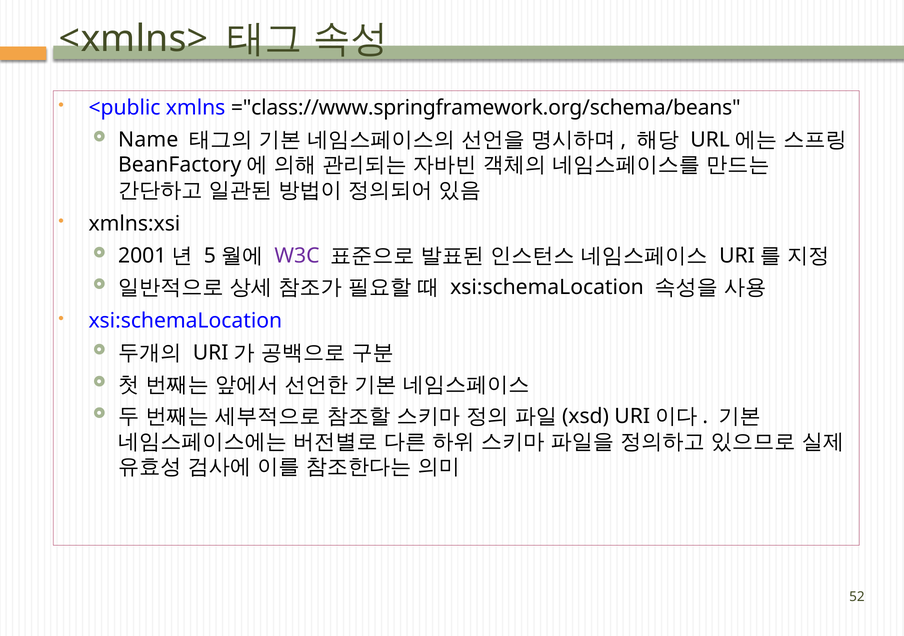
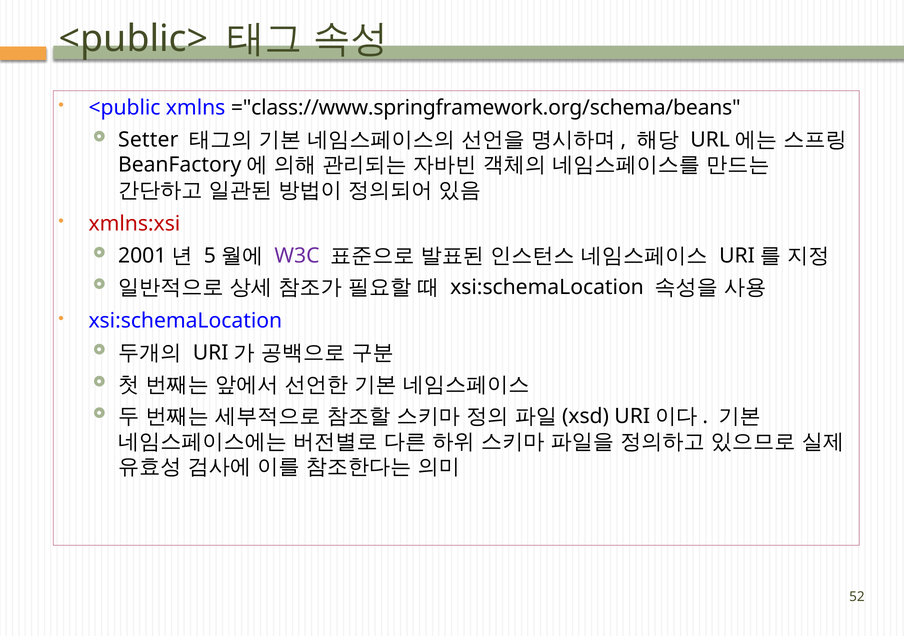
<xmlns>: <xmlns> -> <public> (134, 39)
Name: Name -> Setter (148, 140)
xmlns:xsi colour: black -> red (134, 224)
